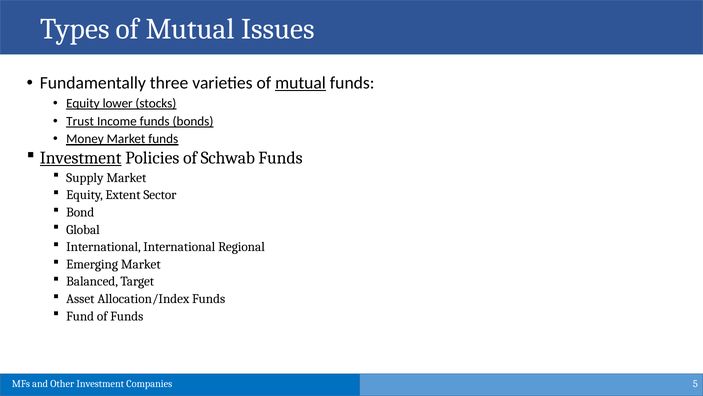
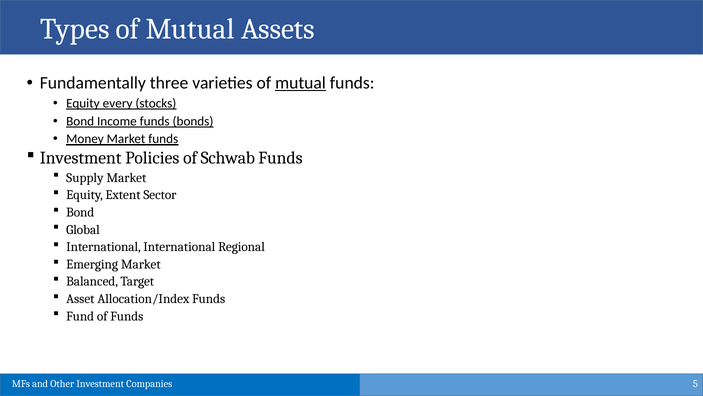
Issues: Issues -> Assets (278, 29)
lower: lower -> every (118, 103)
Trust: Trust -> Bond (80, 121)
Investment underline: present -> none (81, 158)
